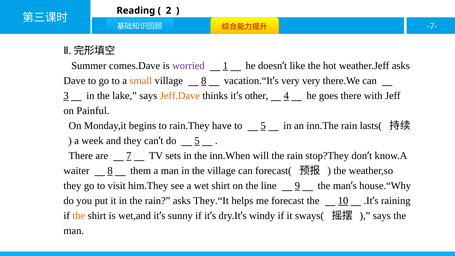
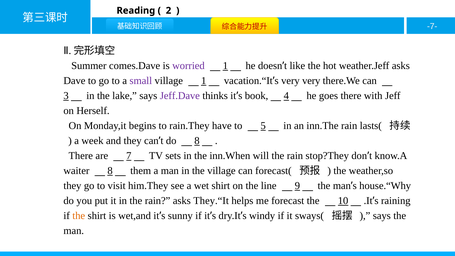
small colour: orange -> purple (141, 81)
village 8: 8 -> 1 (204, 81)
Jeff.Dave colour: orange -> purple (180, 96)
other: other -> book (257, 96)
Painful: Painful -> Herself (93, 111)
do 5: 5 -> 8 (197, 141)
